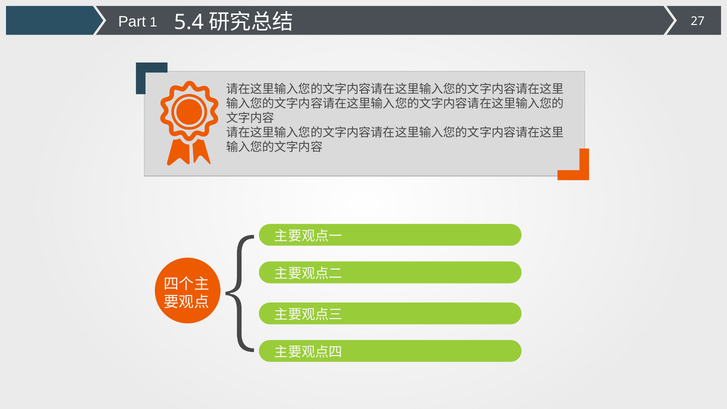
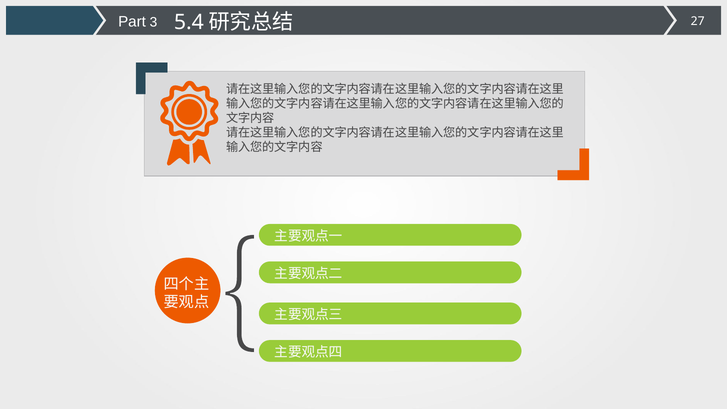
1: 1 -> 3 (153, 22)
